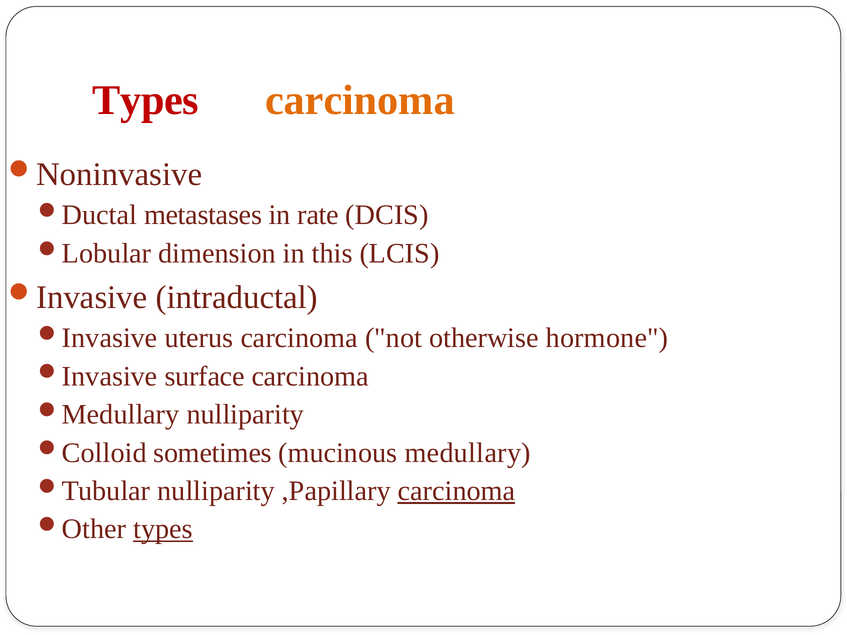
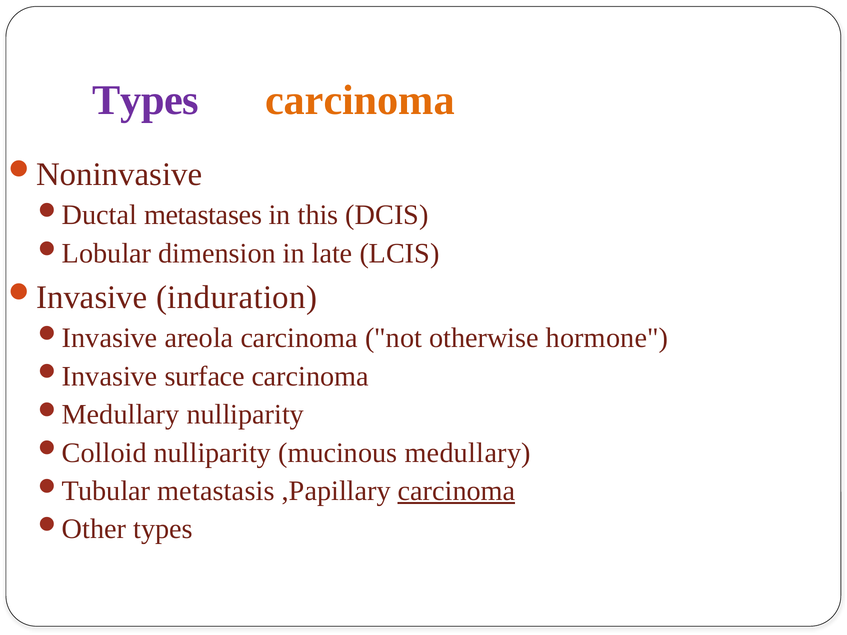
Types colour: red -> purple (146, 100)
rate: rate -> this (318, 215)
this: this -> late (332, 253)
intraductal: intraductal -> induration (237, 297)
uterus: uterus -> areola (199, 338)
sometimes: sometimes -> nulliparity (212, 453)
nulliparity: nulliparity -> metastasis (216, 491)
types underline: present -> none (163, 529)
